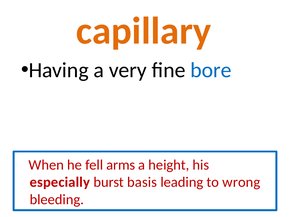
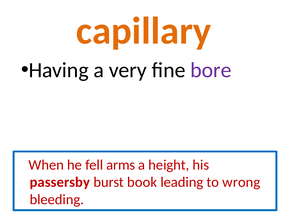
bore colour: blue -> purple (211, 70)
especially: especially -> passersby (60, 183)
basis: basis -> book (142, 183)
